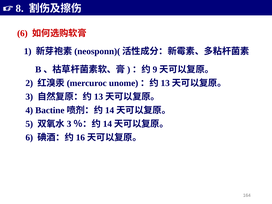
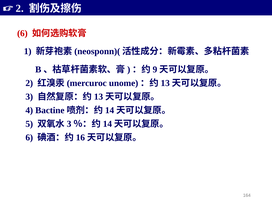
8: 8 -> 2 (20, 8)
